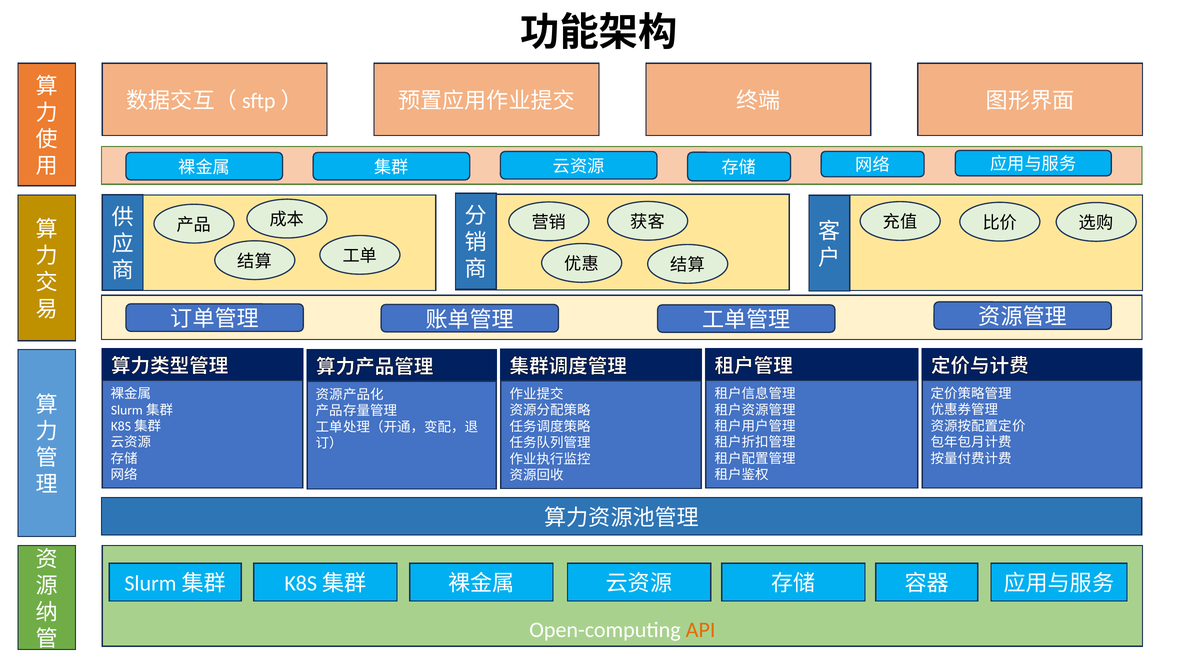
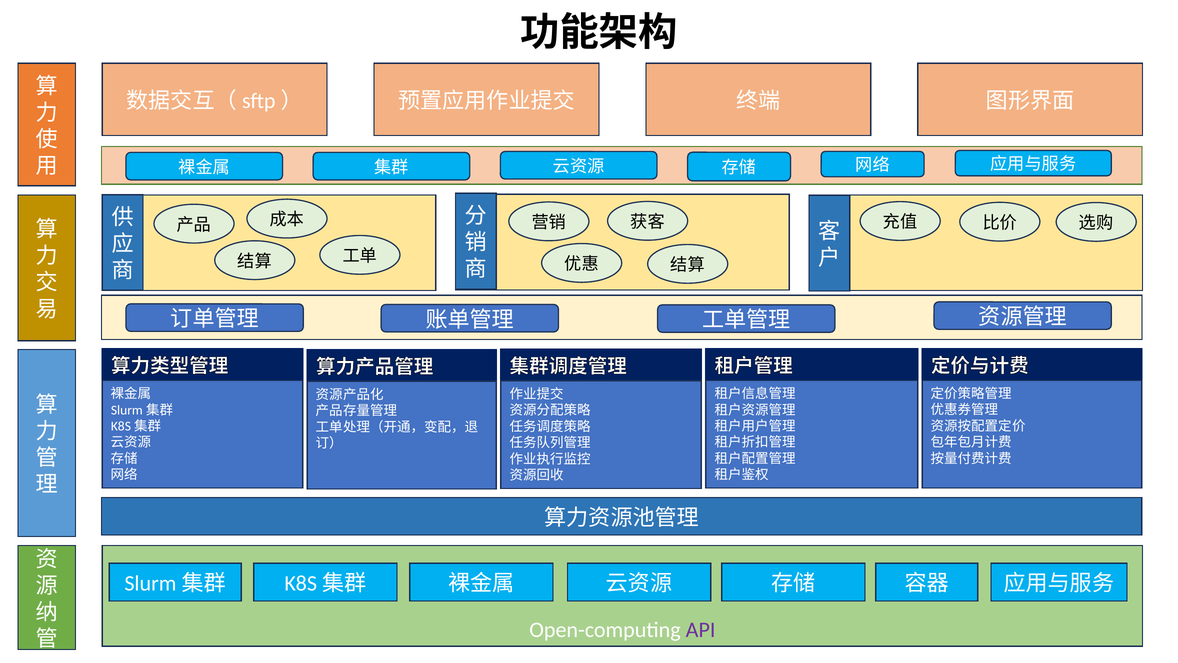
API colour: orange -> purple (701, 630)
